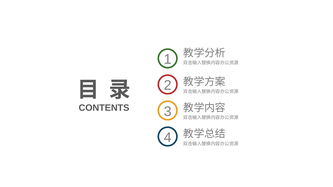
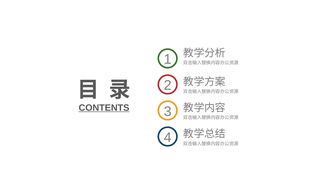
CONTENTS underline: none -> present (104, 108)
